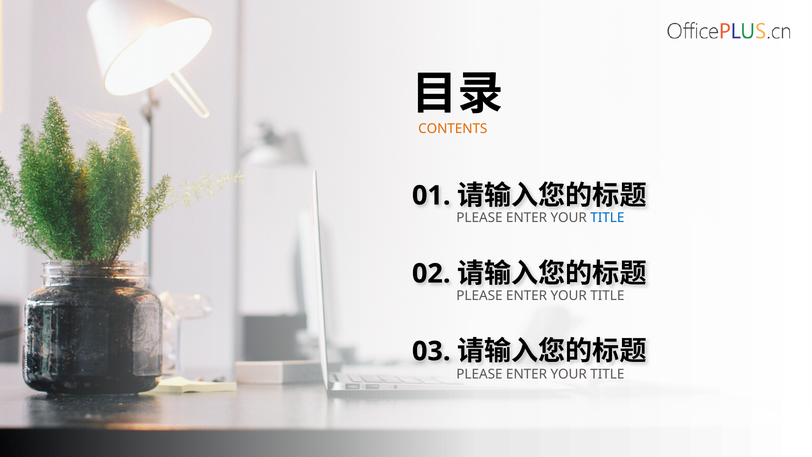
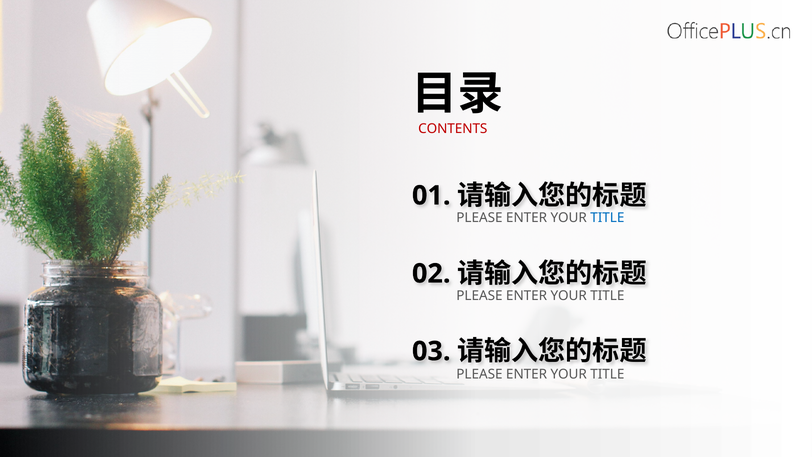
CONTENTS colour: orange -> red (453, 129)
